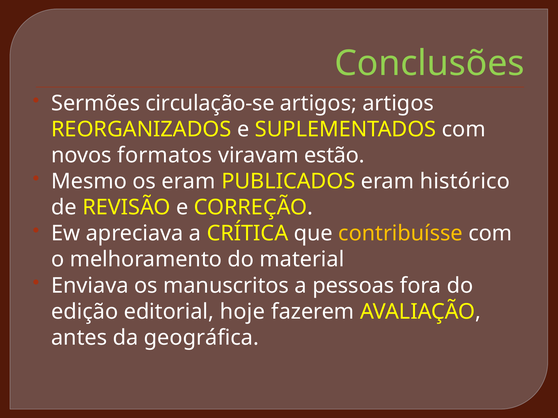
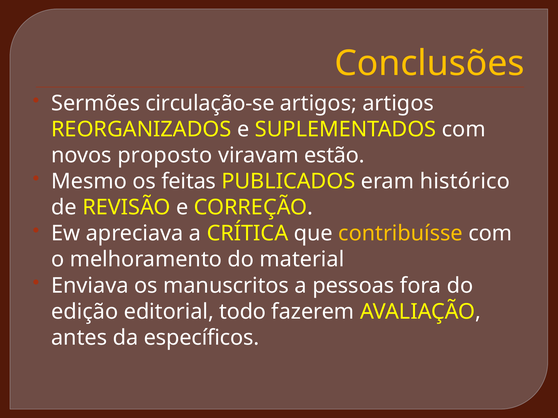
Conclusões colour: light green -> yellow (429, 64)
formatos: formatos -> proposto (165, 156)
os eram: eram -> feitas (189, 182)
hoje: hoje -> todo (243, 312)
geográfica: geográfica -> específicos (202, 338)
